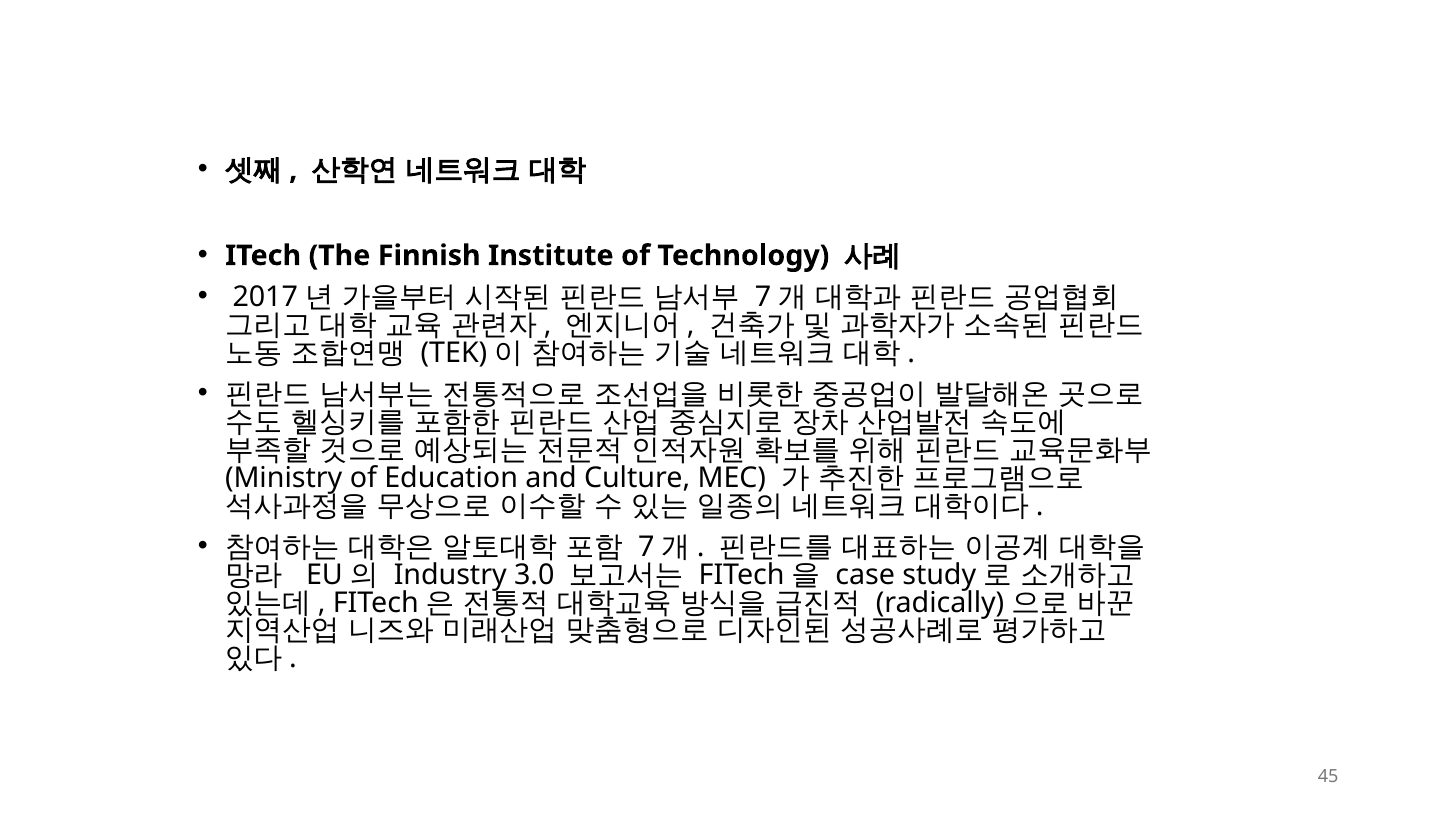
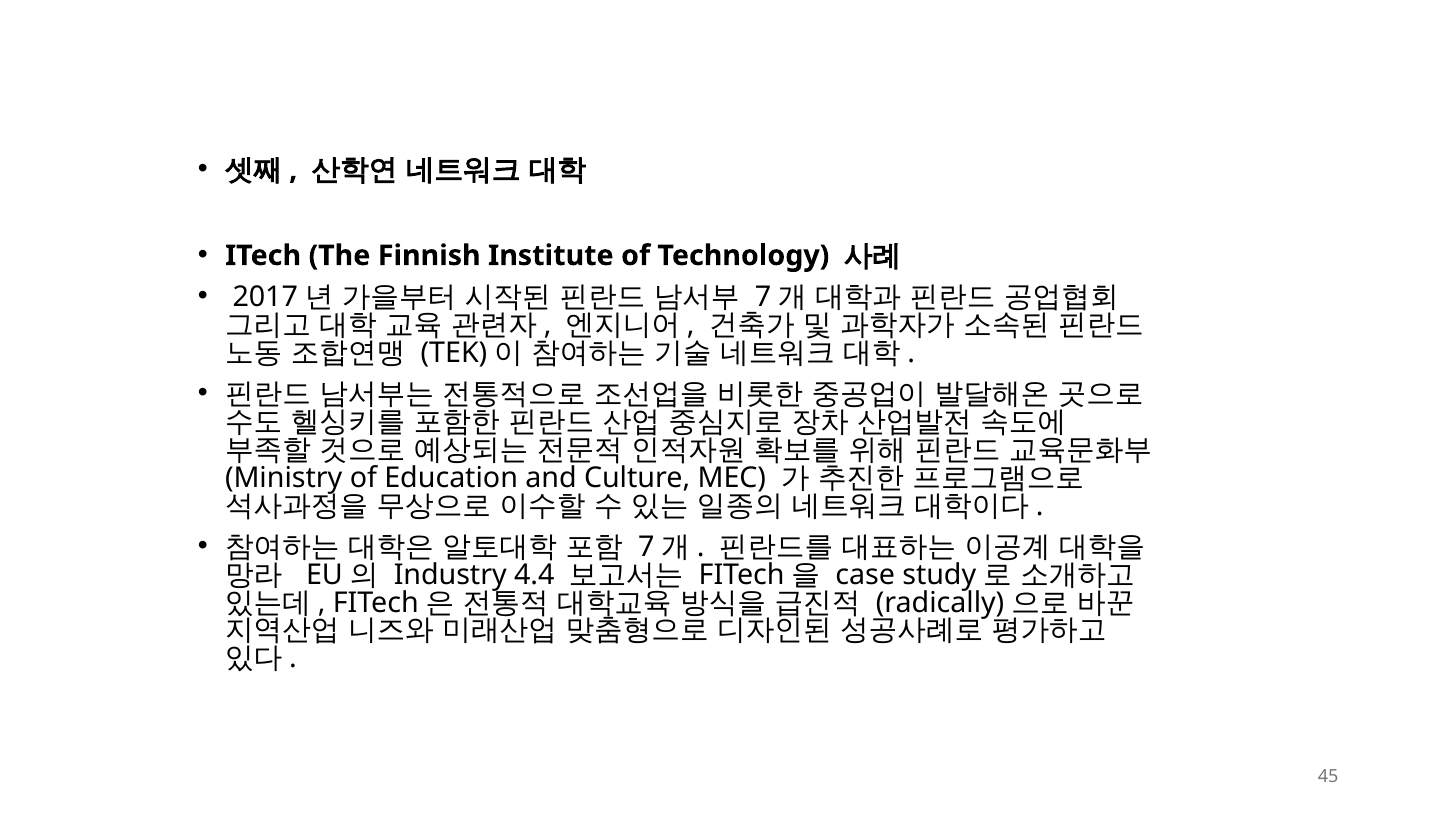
3.0: 3.0 -> 4.4 (534, 575)
